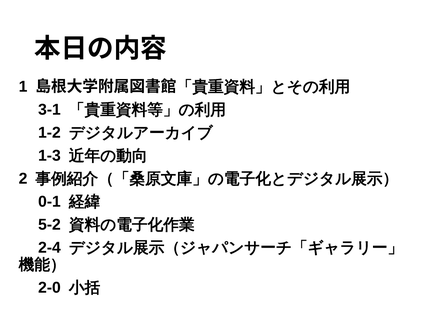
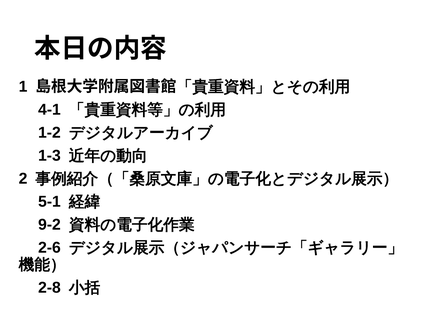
3-1: 3-1 -> 4-1 (49, 110)
0-1: 0-1 -> 5-1 (49, 201)
5-2: 5-2 -> 9-2 (49, 224)
2-4: 2-4 -> 2-6 (49, 247)
2-0: 2-0 -> 2-8 (49, 287)
